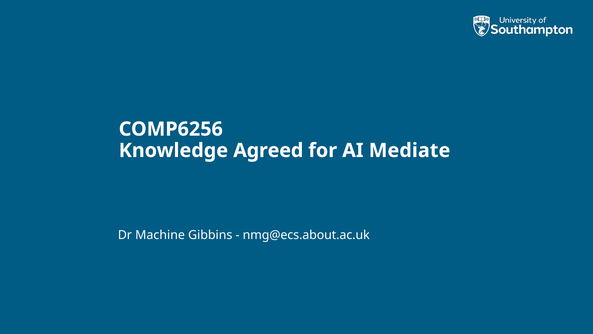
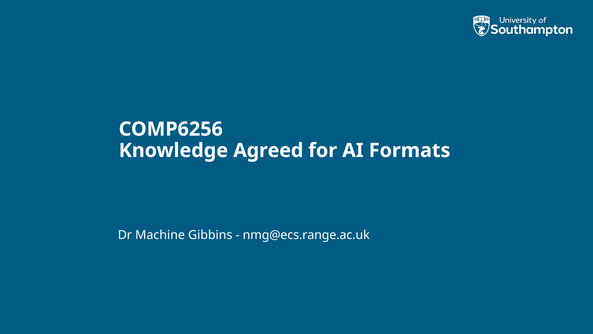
Mediate: Mediate -> Formats (410, 150)
nmg@ecs.about.ac.uk: nmg@ecs.about.ac.uk -> nmg@ecs.range.ac.uk (306, 235)
